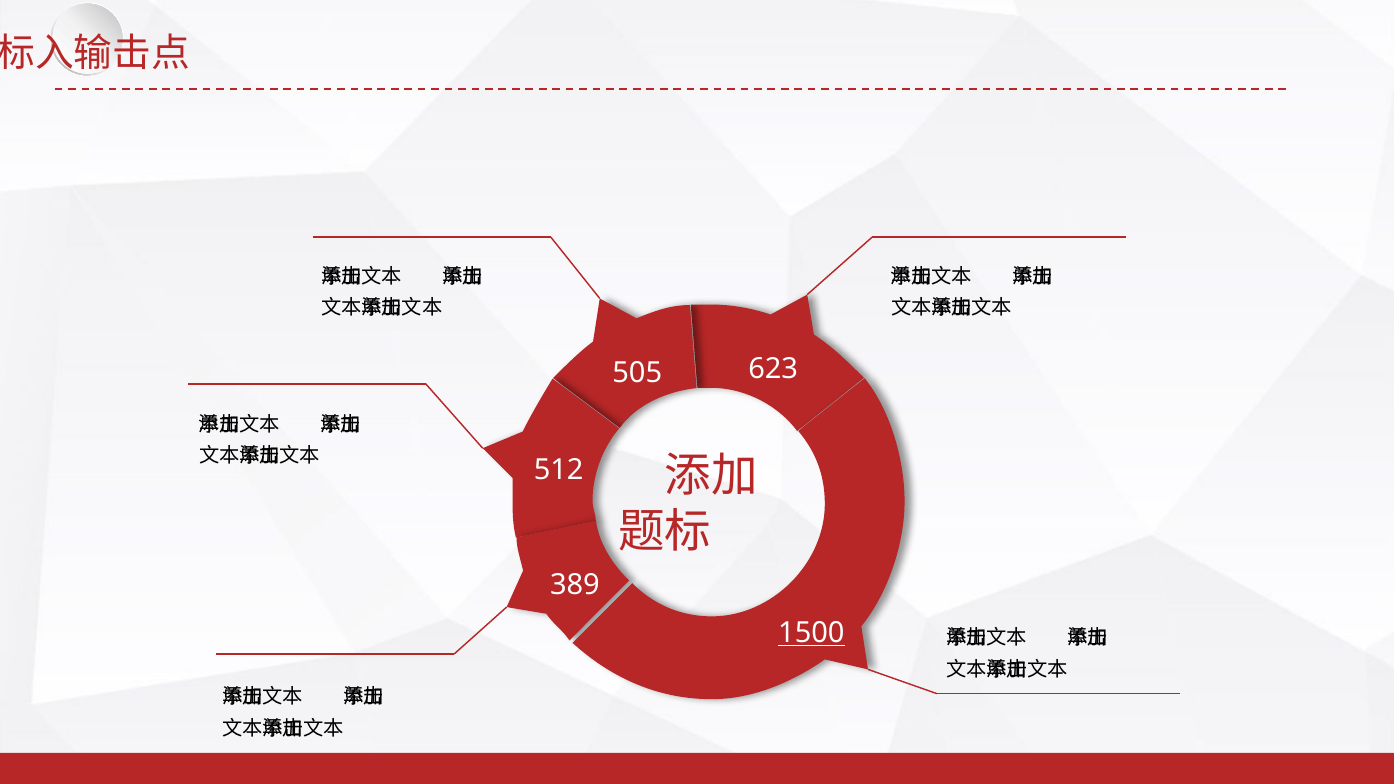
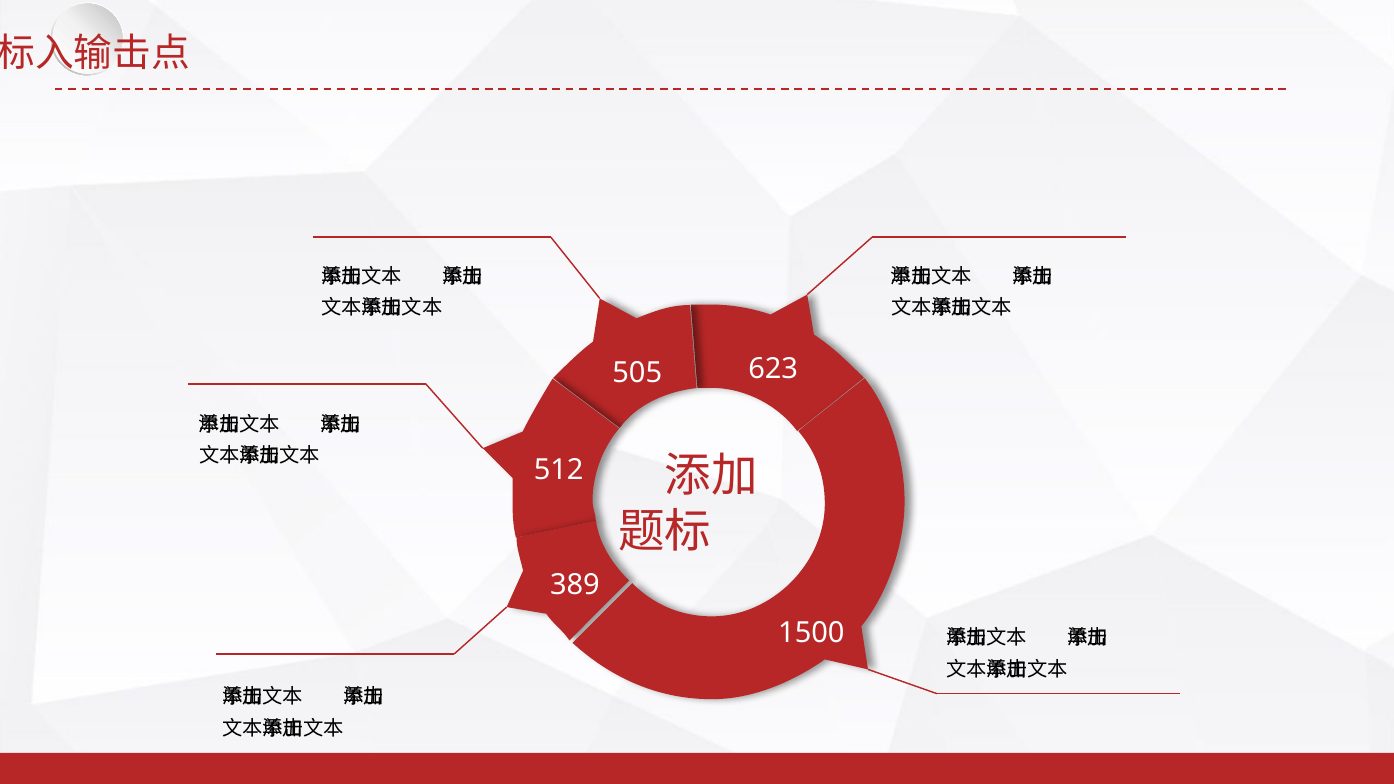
1500 underline: present -> none (811, 633)
